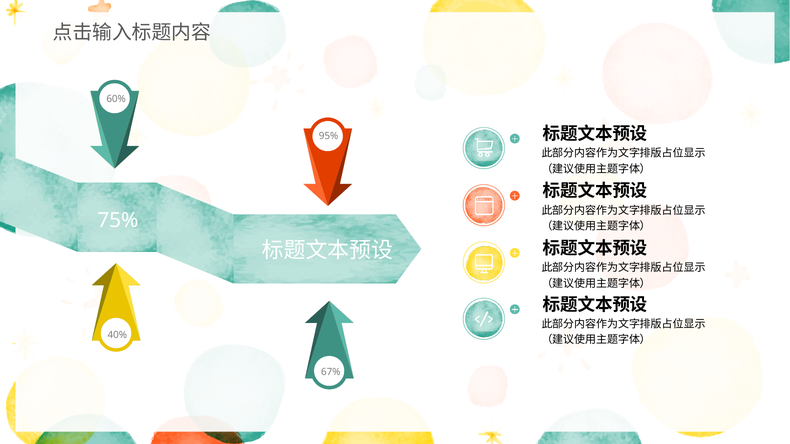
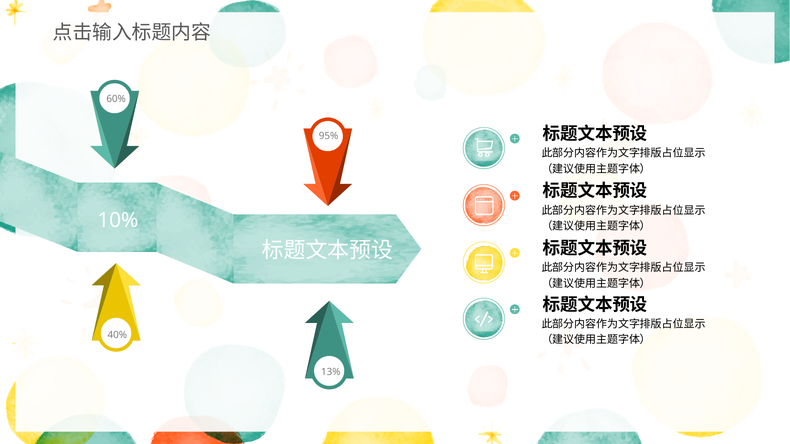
75%: 75% -> 10% (118, 221)
67%: 67% -> 13% (331, 373)
